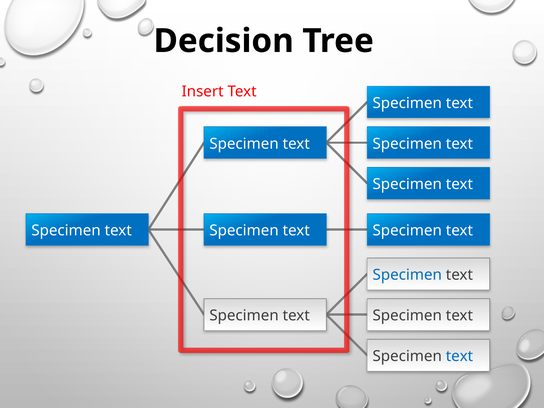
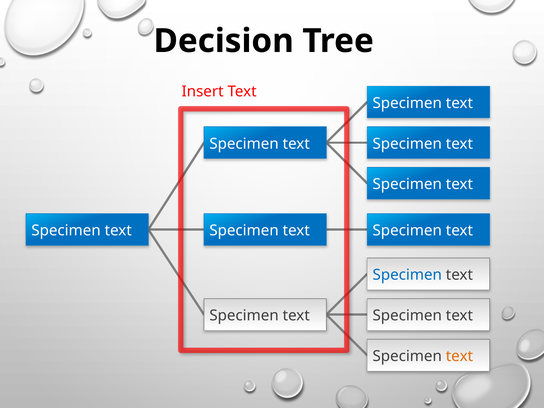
text colour: blue -> orange (459, 356)
